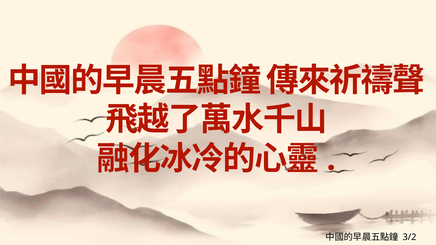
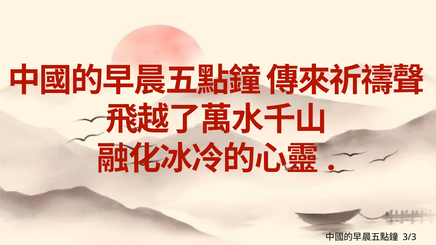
3/2: 3/2 -> 3/3 (410, 238)
